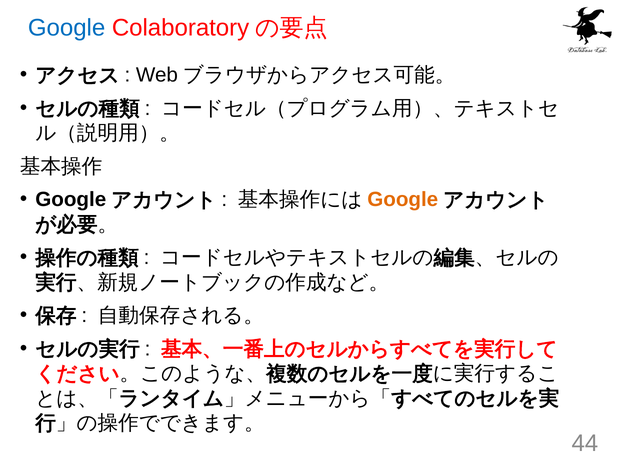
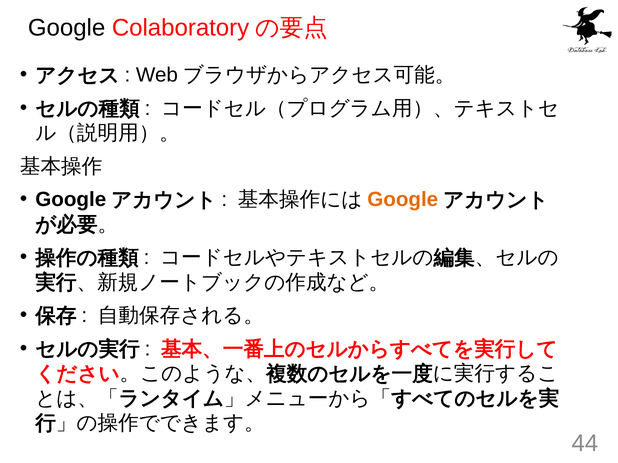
Google colour: blue -> black (67, 28)
